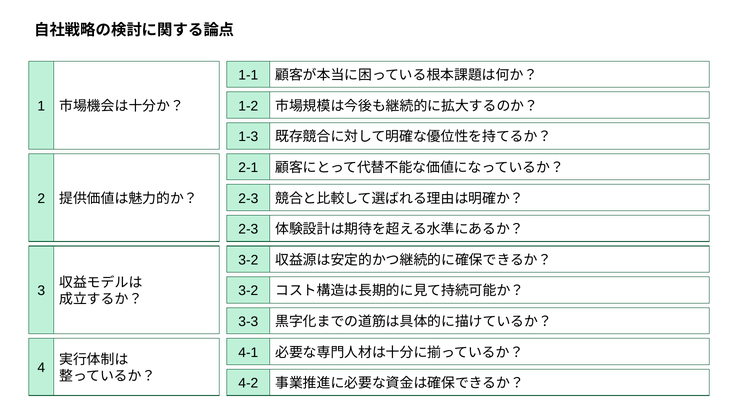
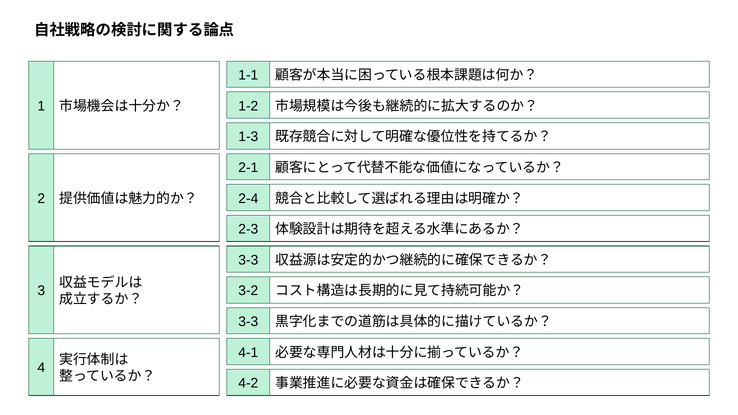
2-3: 2-3 -> 2-4 (248, 199)
3-2: 3-2 -> 3-3 (248, 260)
